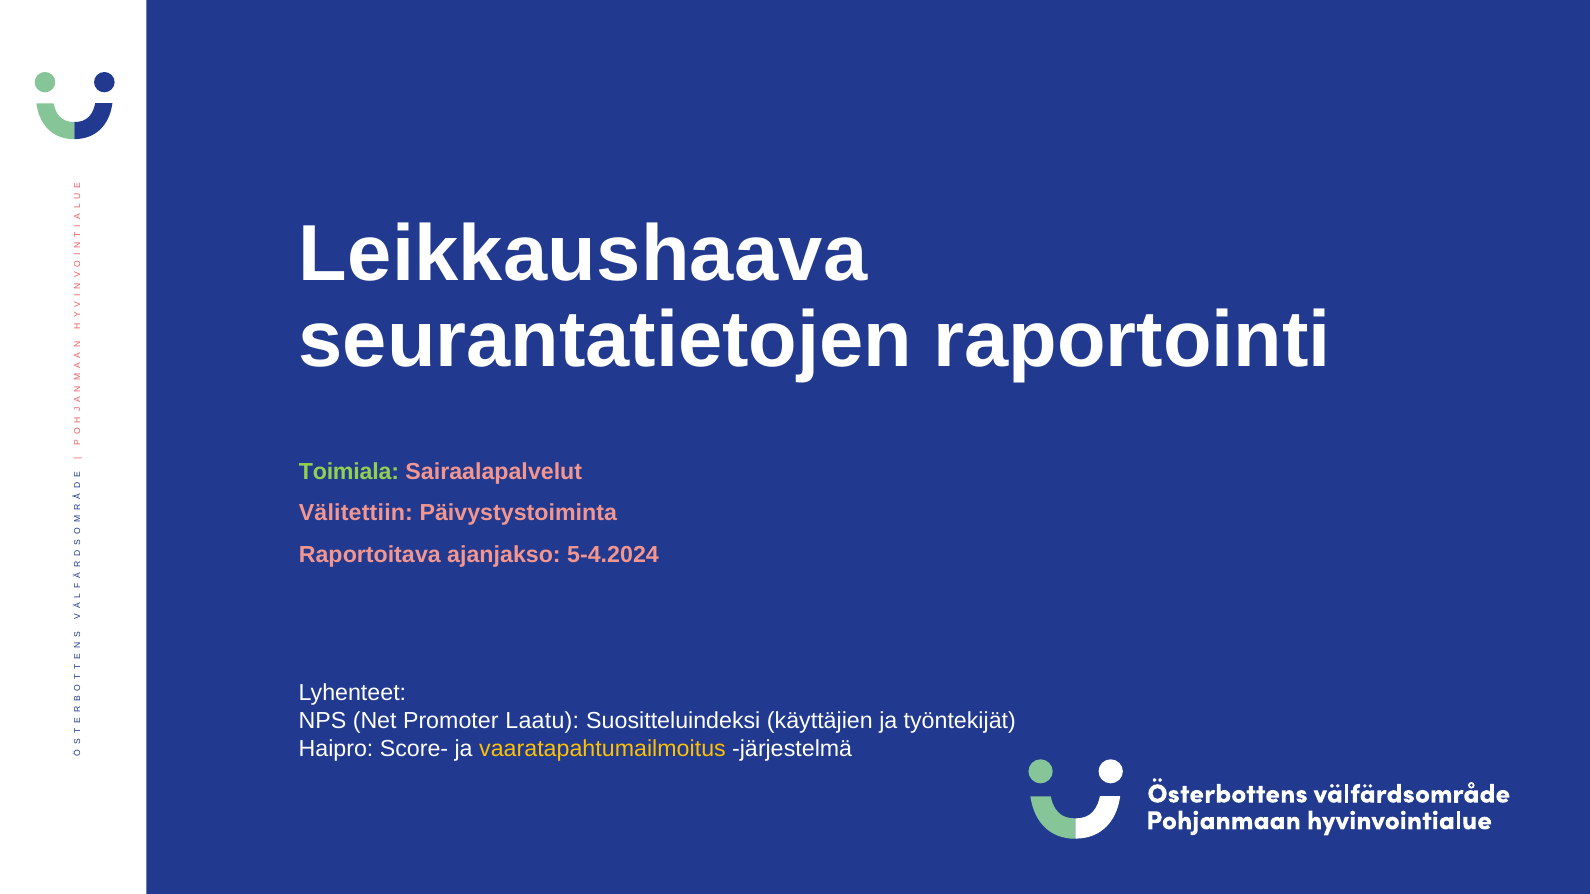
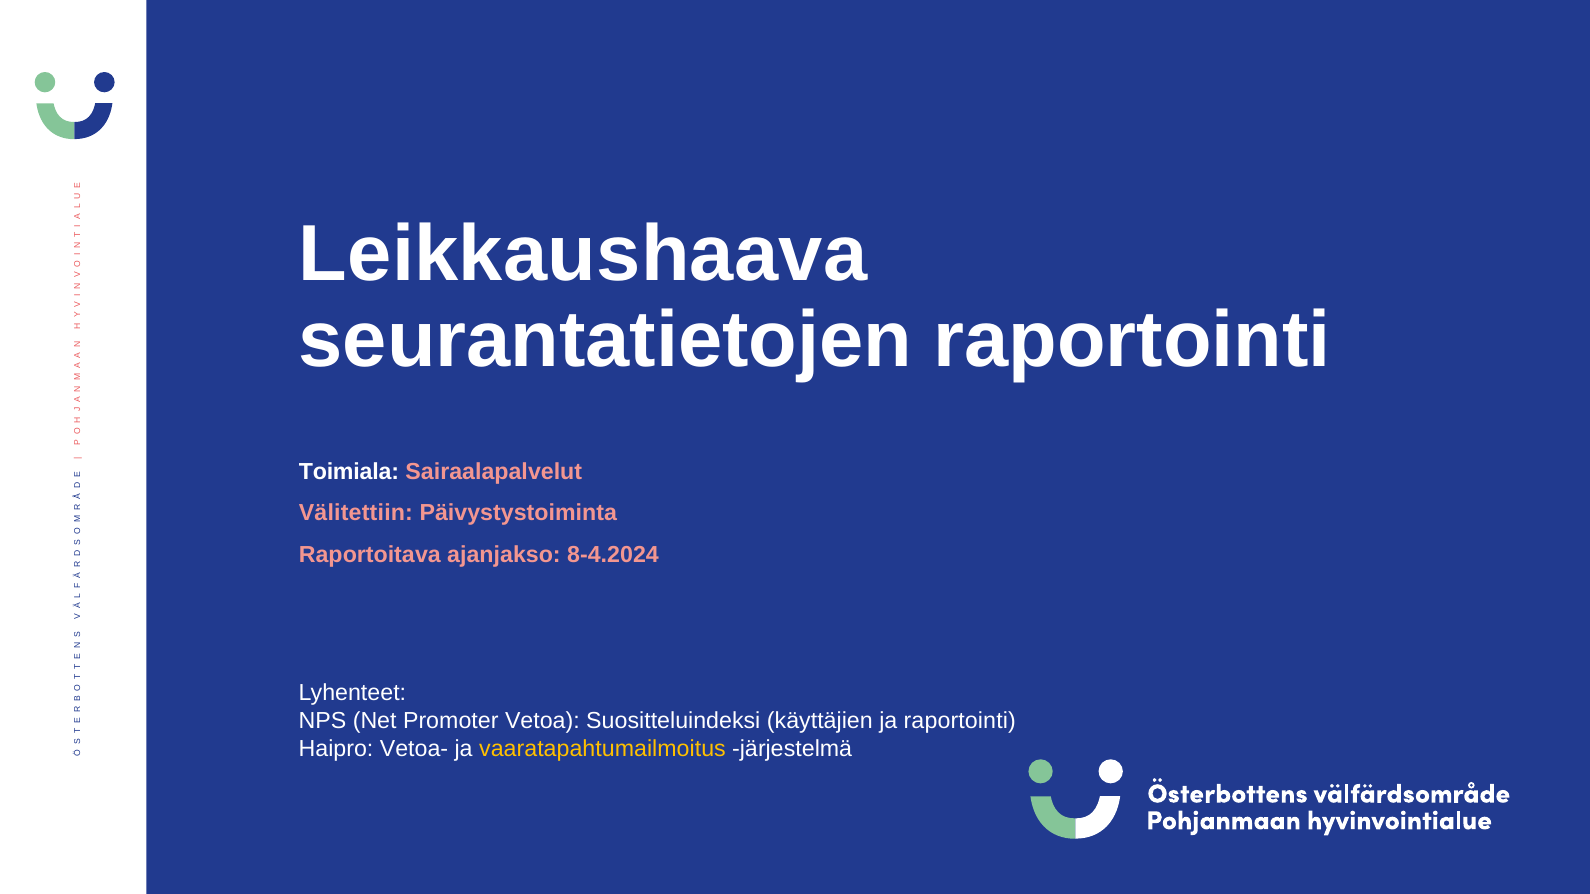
Toimiala colour: light green -> white (349, 472)
5-4.2024: 5-4.2024 -> 8-4.2024 (613, 555)
Laatu: Laatu -> Vetoa (542, 721)
ja työntekijät: työntekijät -> raportointi (960, 721)
Score-: Score- -> Vetoa- (414, 749)
